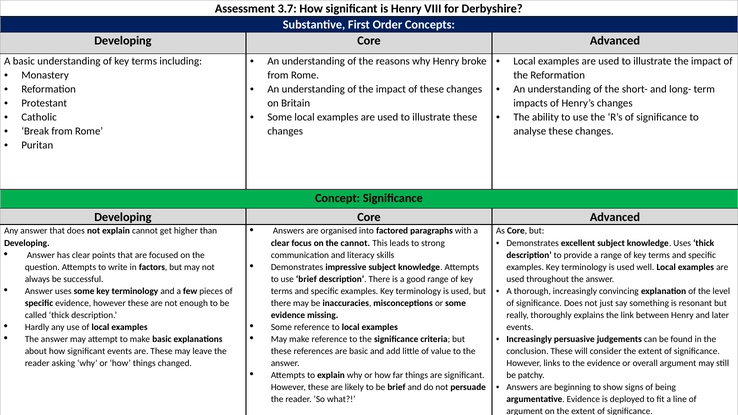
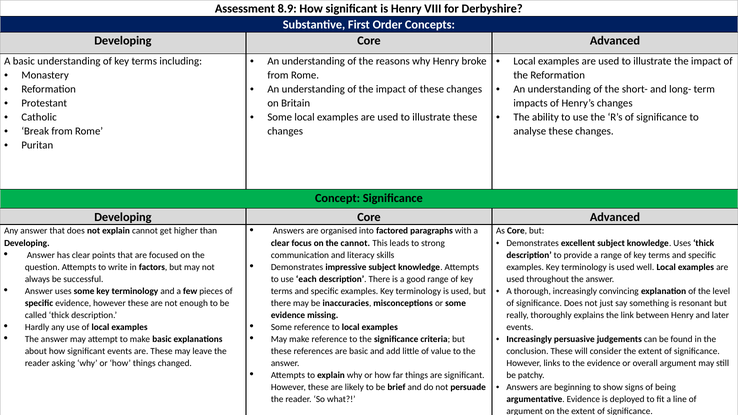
3.7: 3.7 -> 8.9 (287, 9)
use brief: brief -> each (306, 279)
